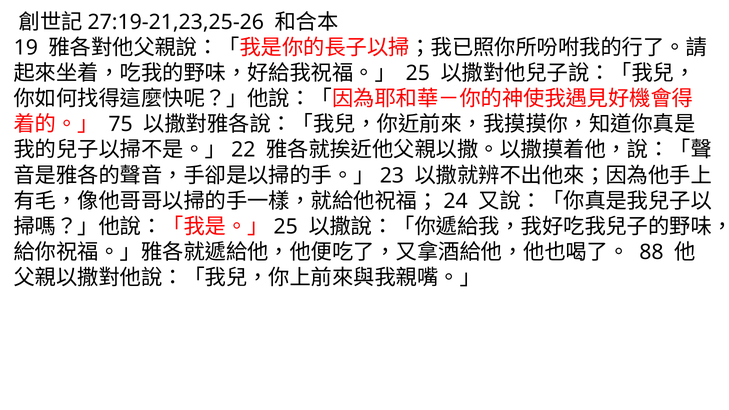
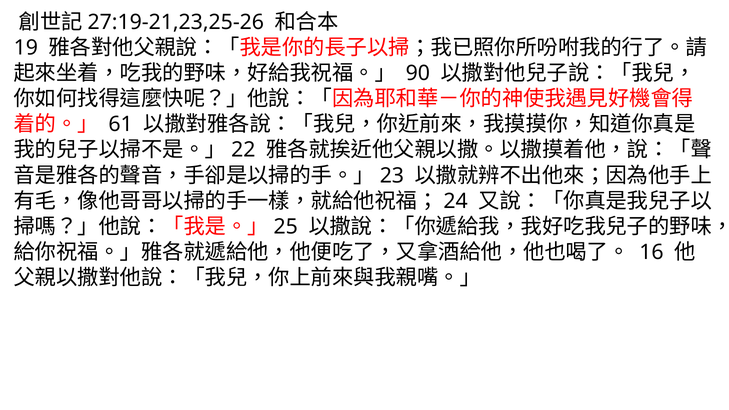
25: 25 -> 90 (418, 73)
75: 75 -> 61 (121, 124)
88: 88 -> 16 (651, 252)
